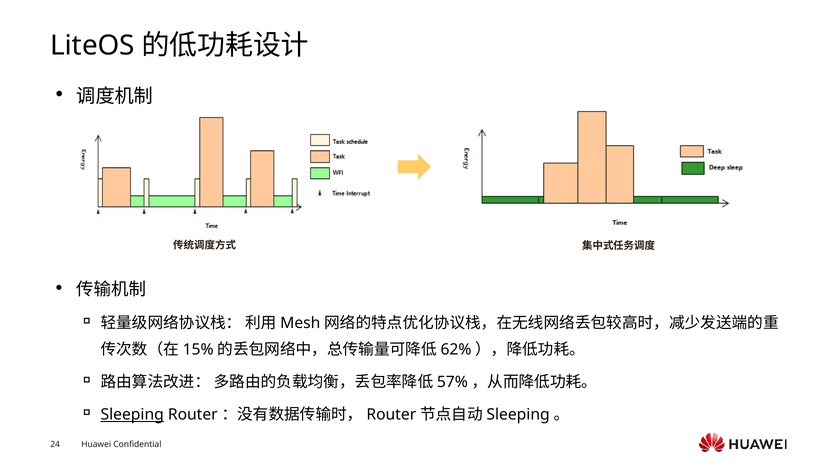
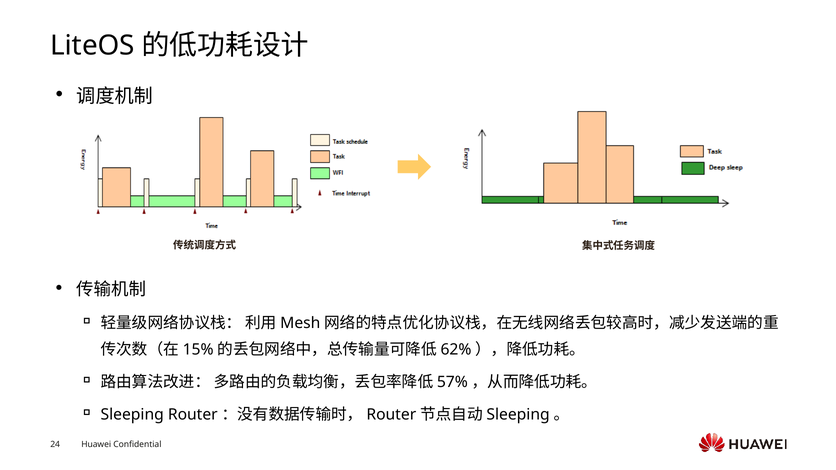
Sleeping underline: present -> none (132, 415)
